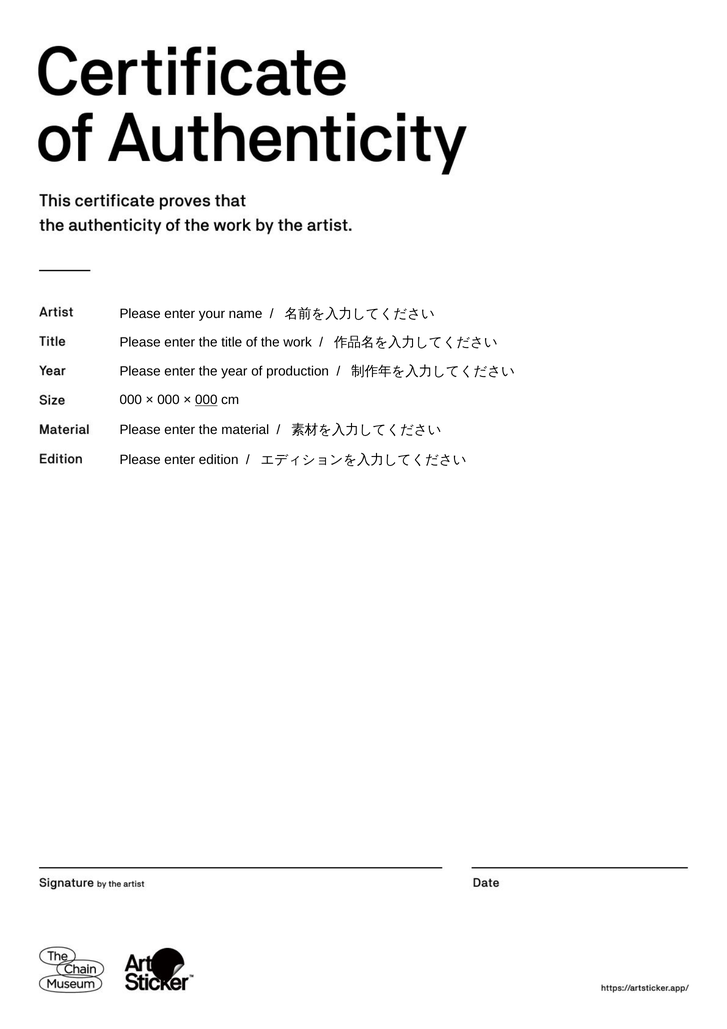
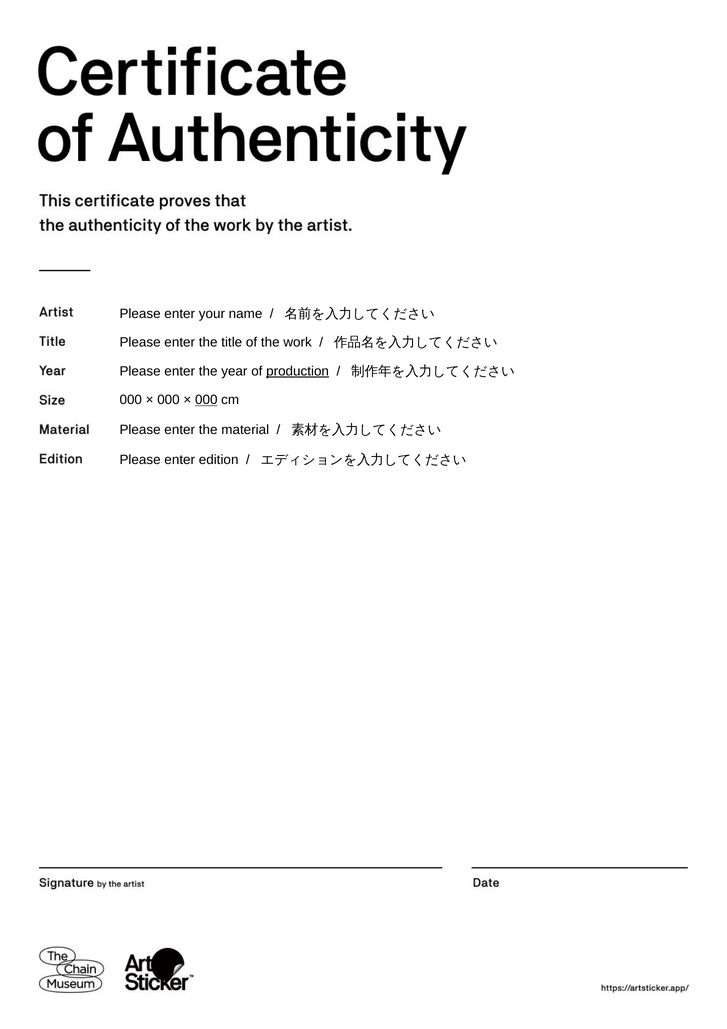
production underline: none -> present (298, 371)
